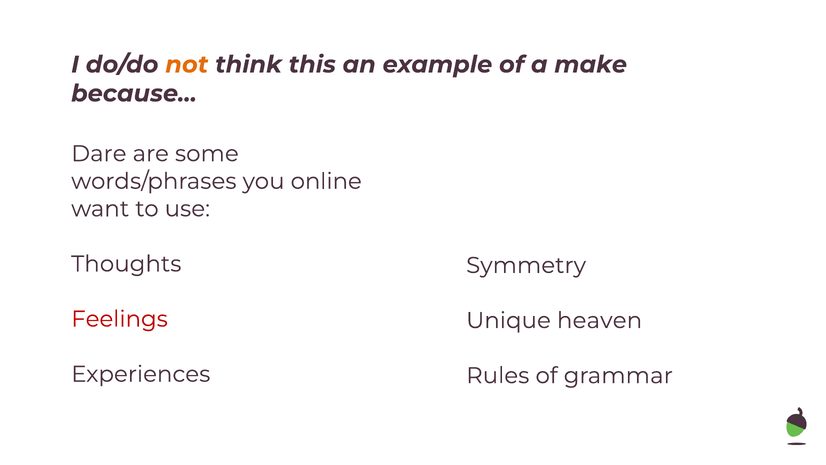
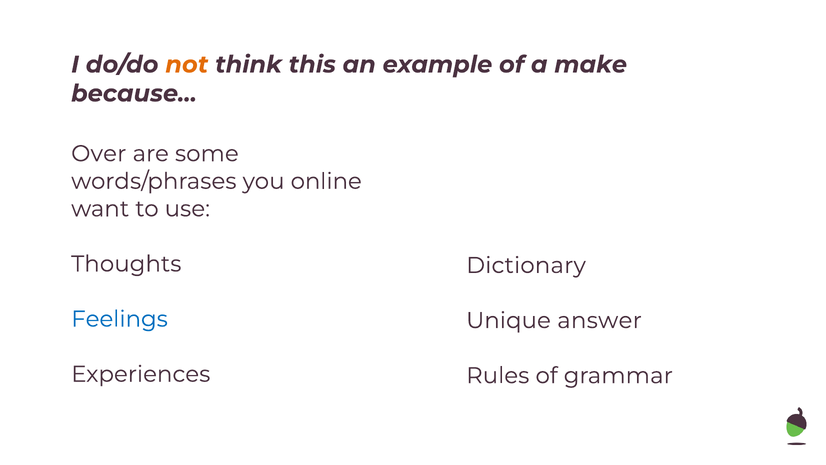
Dare: Dare -> Over (99, 154)
Symmetry: Symmetry -> Dictionary (526, 265)
Feelings colour: red -> blue (120, 319)
heaven: heaven -> answer (600, 320)
